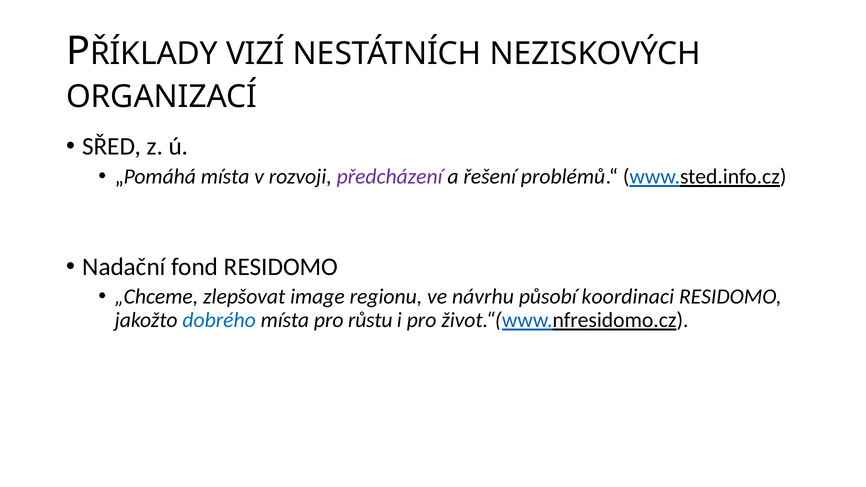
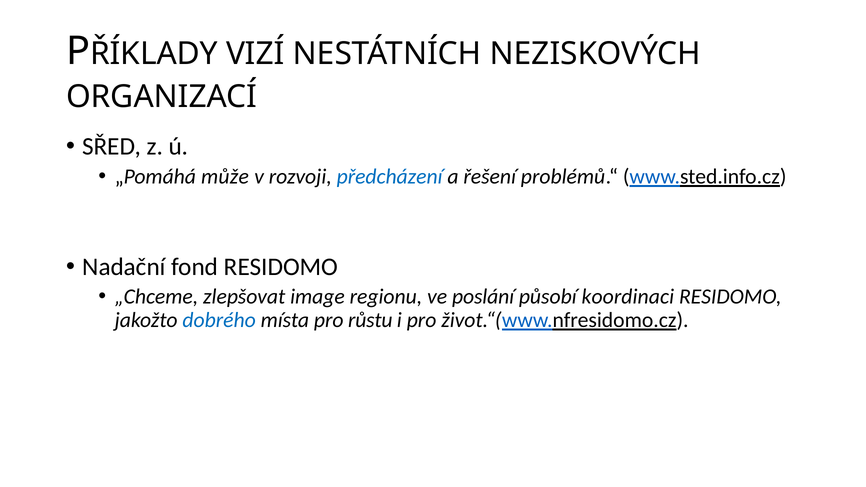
„Pomáhá místa: místa -> může (225, 177)
předcházení colour: purple -> blue (390, 177)
návrhu: návrhu -> poslání (483, 297)
